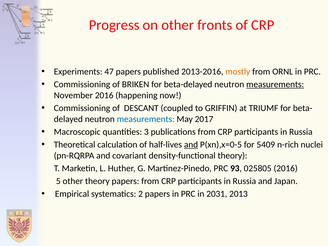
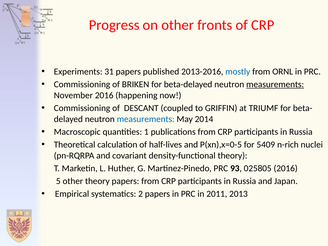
47: 47 -> 31 (109, 72)
mostly colour: orange -> blue (238, 72)
2017: 2017 -> 2014 (204, 119)
3: 3 -> 1 (146, 132)
and underline: present -> none (191, 145)
2031: 2031 -> 2011 (217, 194)
